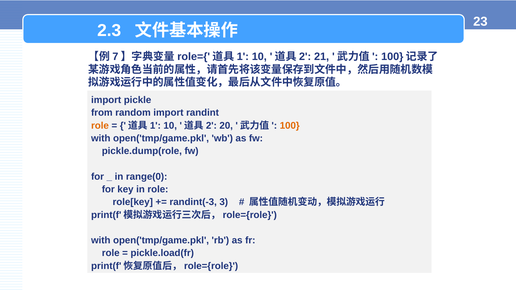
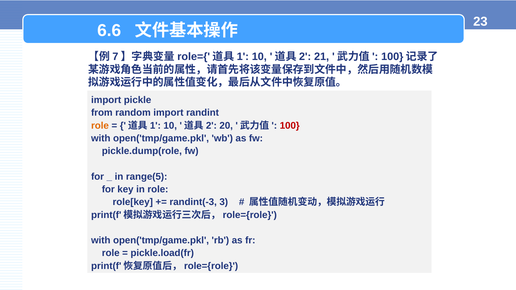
2.3: 2.3 -> 6.6 (109, 31)
100 colour: orange -> red (290, 126)
range(0: range(0 -> range(5 (147, 177)
